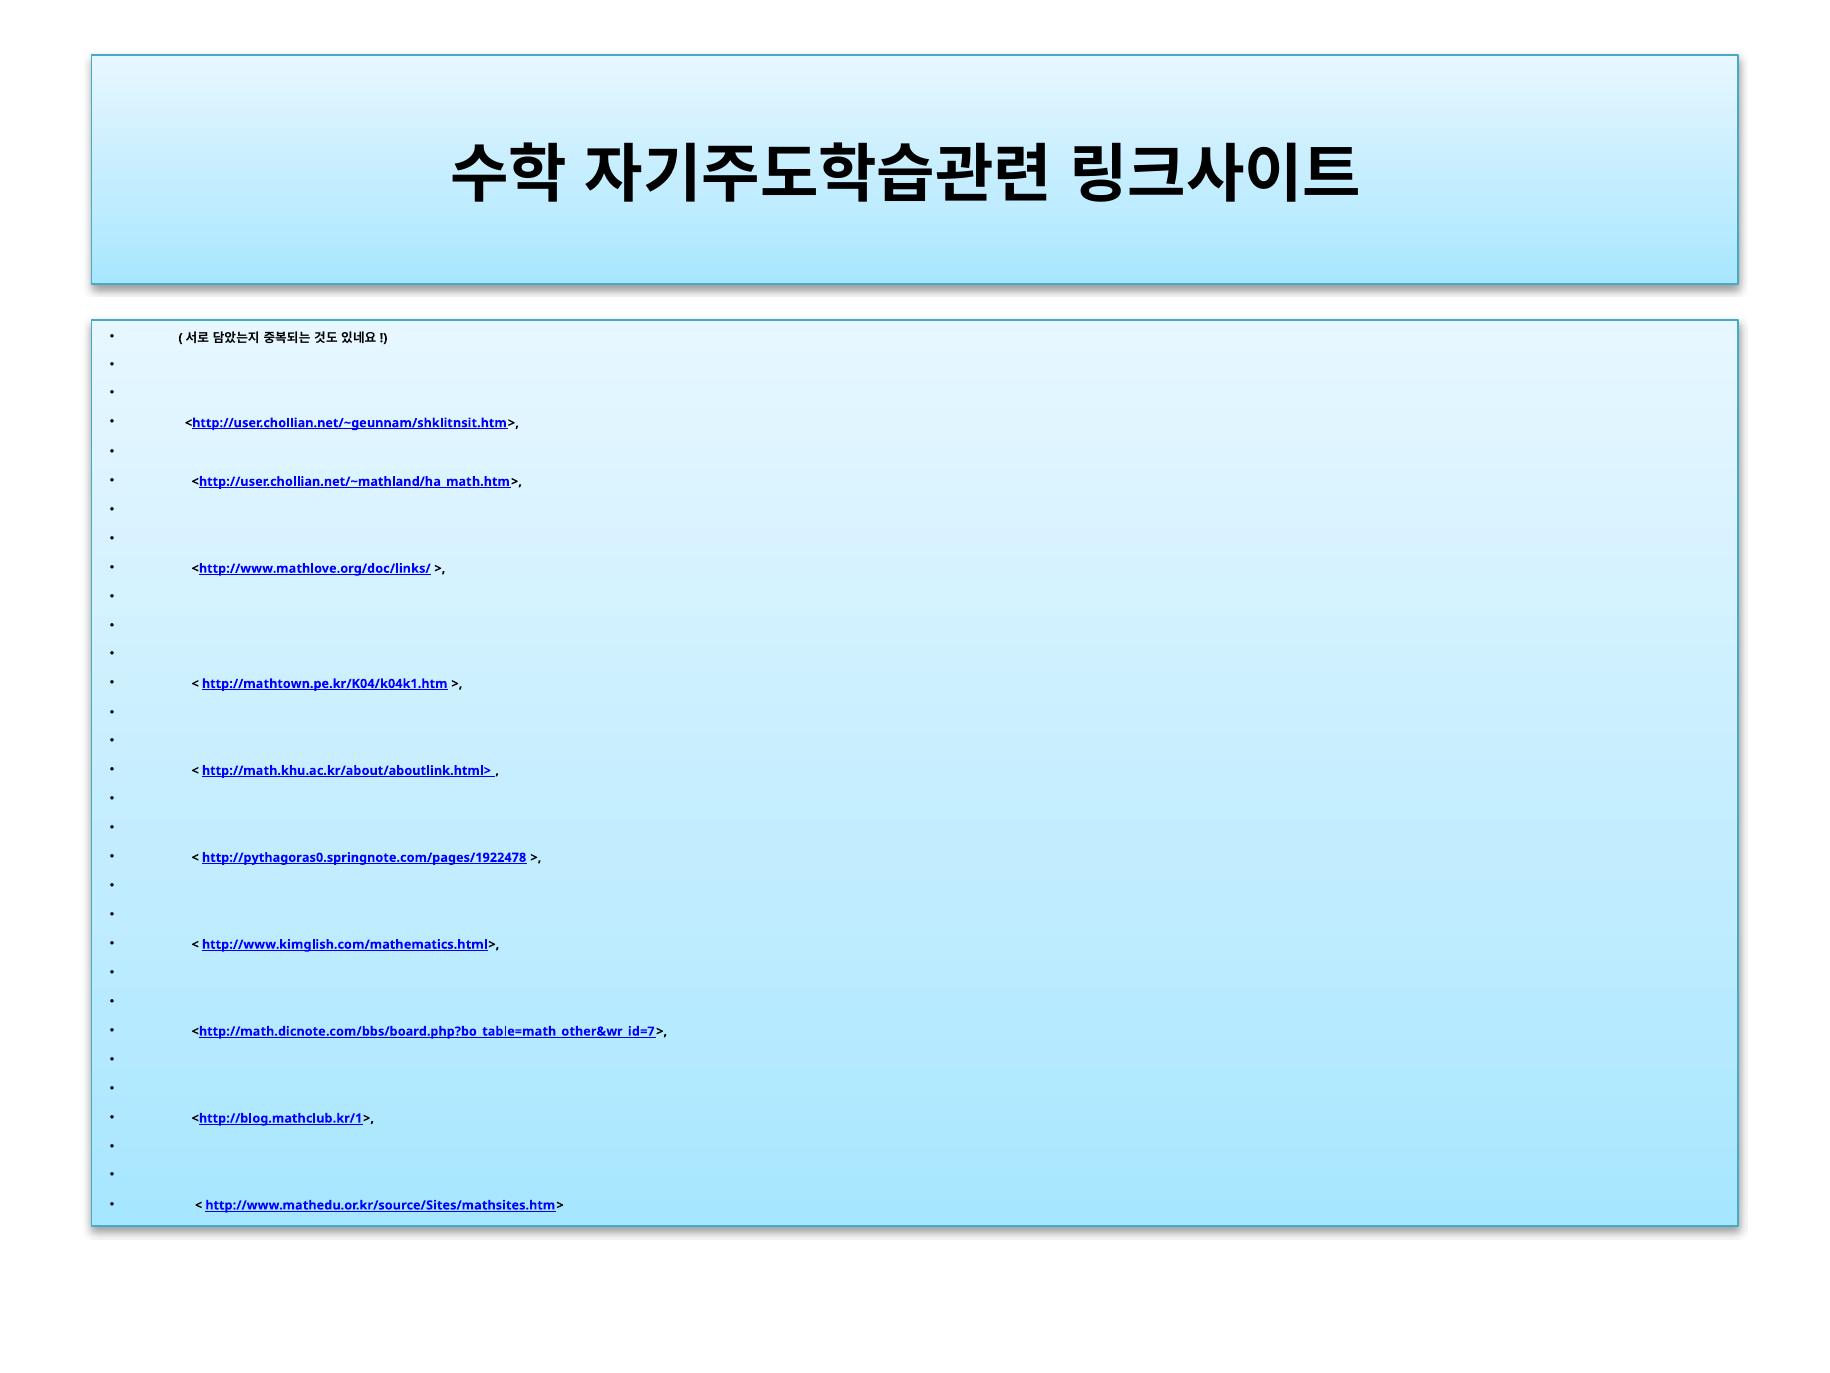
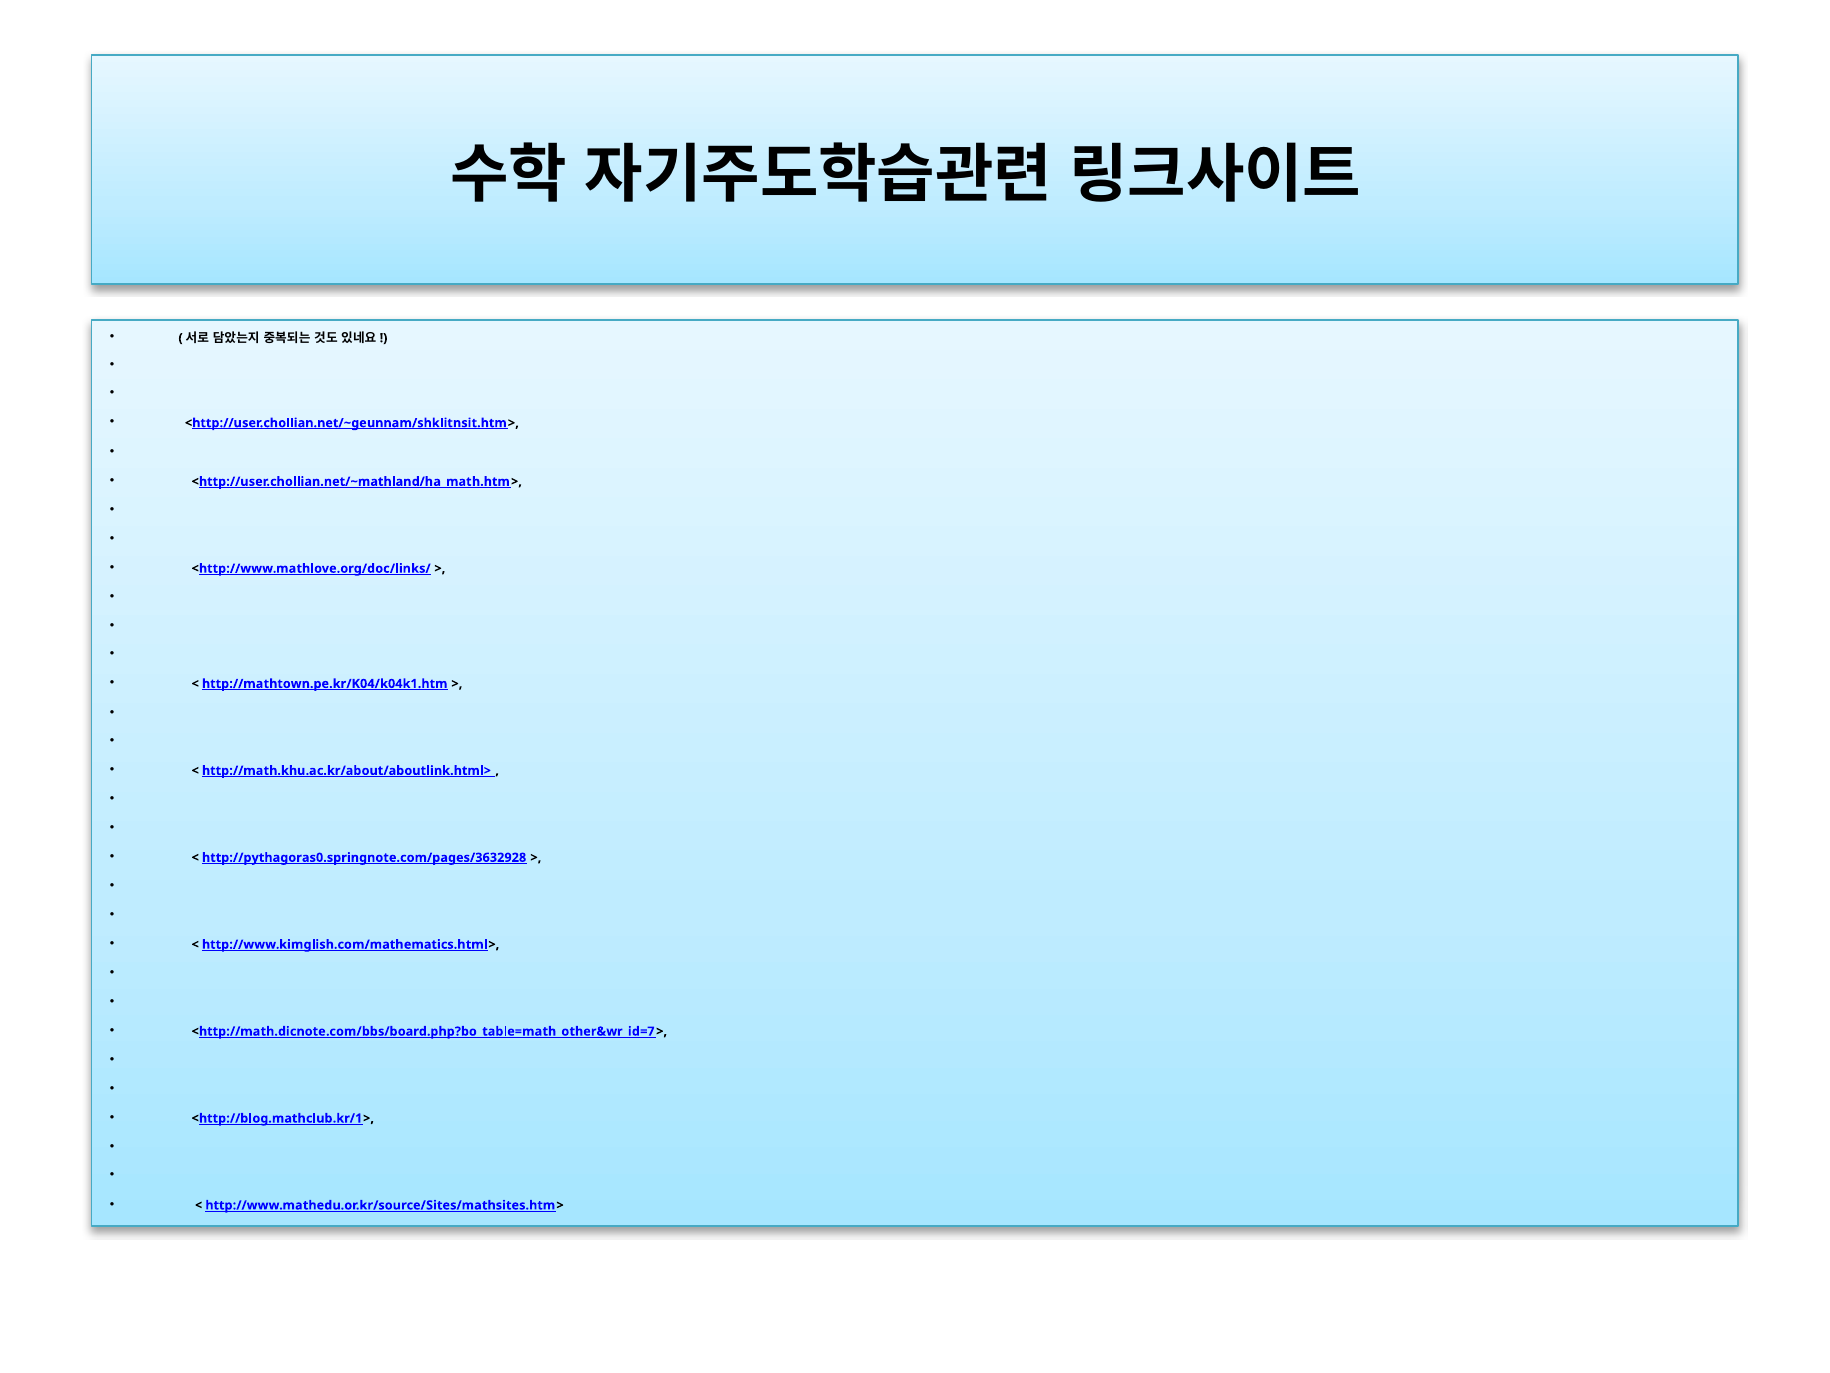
http://pythagoras0.springnote.com/pages/1922478: http://pythagoras0.springnote.com/pages/1922478 -> http://pythagoras0.springnote.com/pages/3632928 (364, 857)
